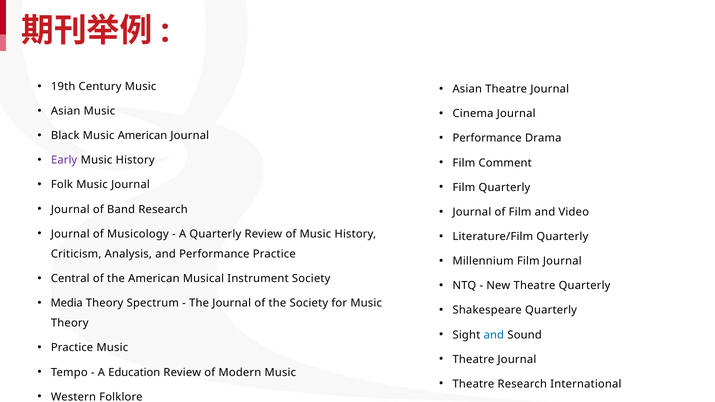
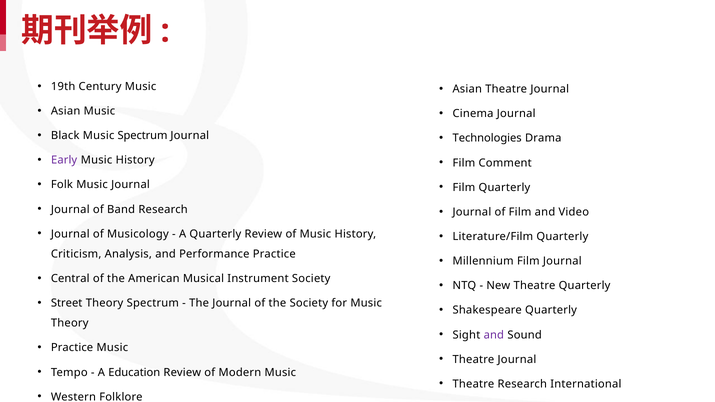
Music American: American -> Spectrum (143, 136)
Performance: Performance -> Technologies (487, 138)
Media: Media -> Street (67, 303)
and colour: blue -> purple (494, 335)
